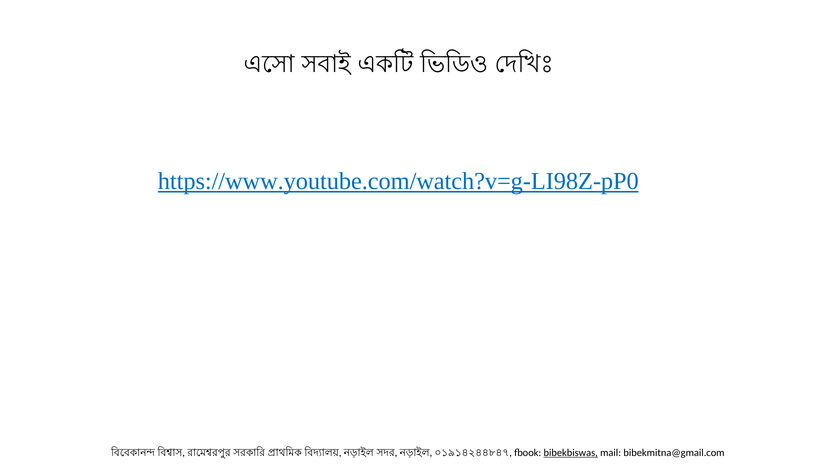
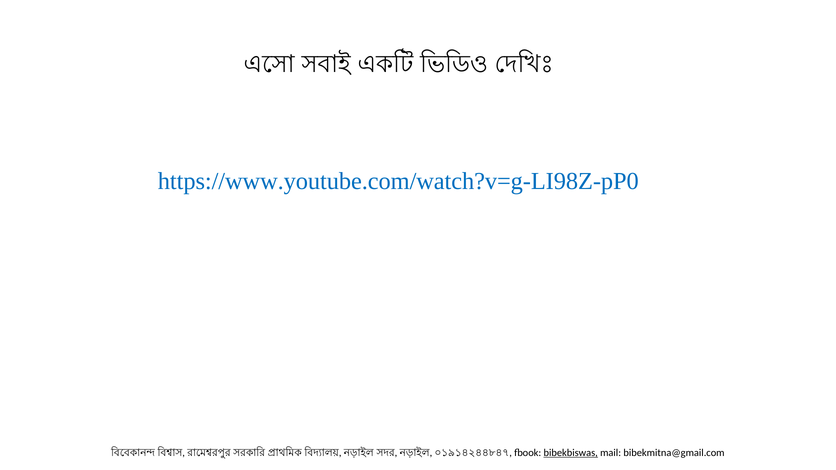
https://www.youtube.com/watch?v=g-LI98Z-pP0 underline: present -> none (398, 181)
